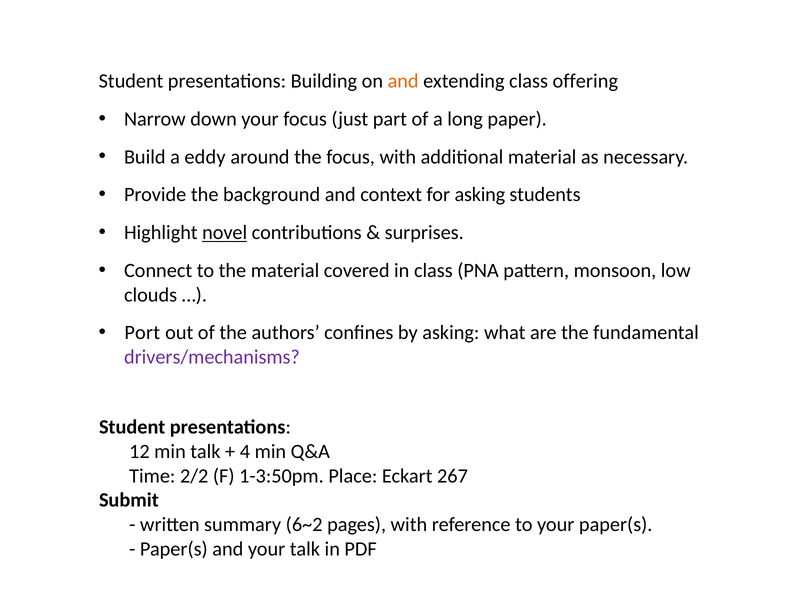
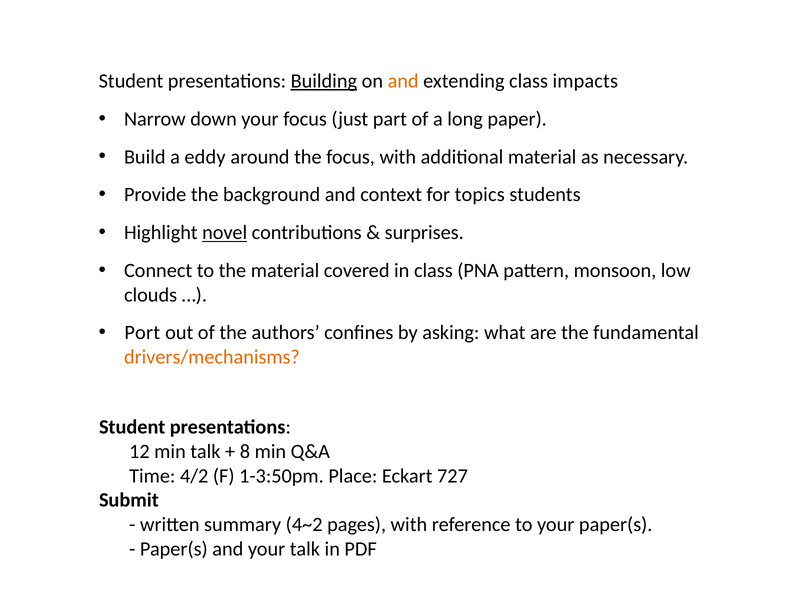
Building underline: none -> present (324, 81)
offering: offering -> impacts (585, 81)
for asking: asking -> topics (480, 195)
drivers/mechanisms colour: purple -> orange (212, 357)
4: 4 -> 8 (245, 452)
2/2: 2/2 -> 4/2 (194, 476)
267: 267 -> 727 (452, 476)
6~2: 6~2 -> 4~2 (304, 525)
